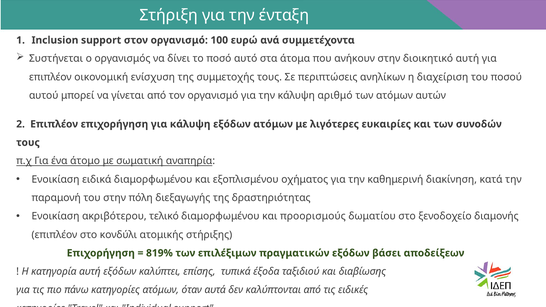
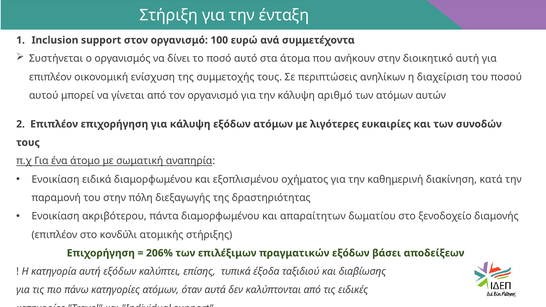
τελικό: τελικό -> πάντα (164, 216)
προορισμούς: προορισμούς -> απαραίτητων (313, 216)
819%: 819% -> 206% (159, 253)
